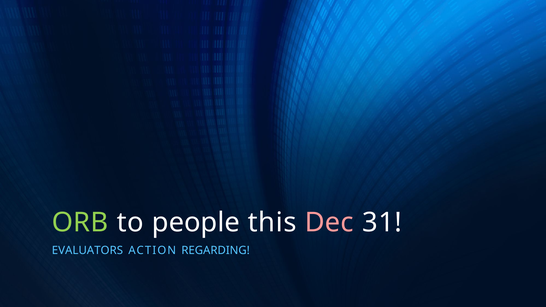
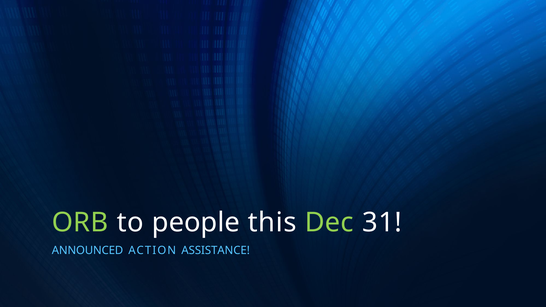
Dec colour: pink -> light green (329, 223)
EVALUATORS: EVALUATORS -> ANNOUNCED (88, 250)
REGARDING: REGARDING -> ASSISTANCE (216, 250)
